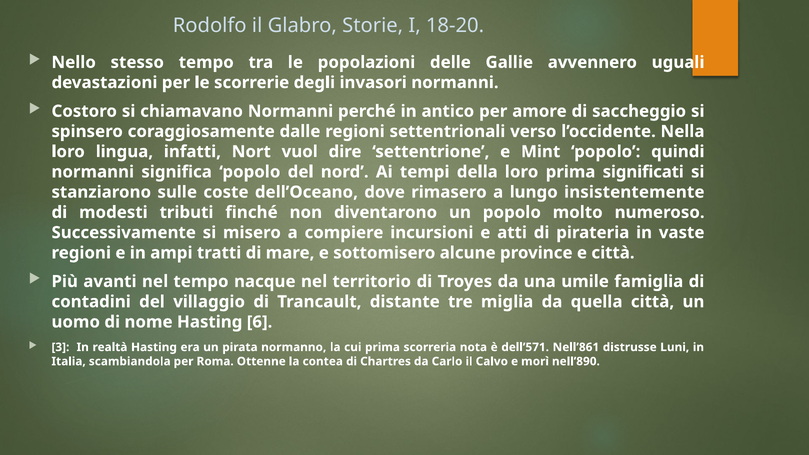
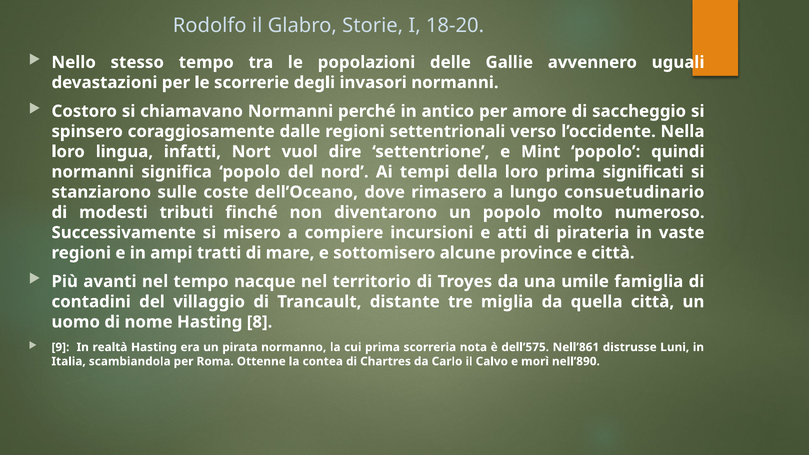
insistentemente: insistentemente -> consuetudinario (634, 192)
6: 6 -> 8 (260, 322)
3: 3 -> 9 (60, 347)
dell’571: dell’571 -> dell’575 (525, 347)
